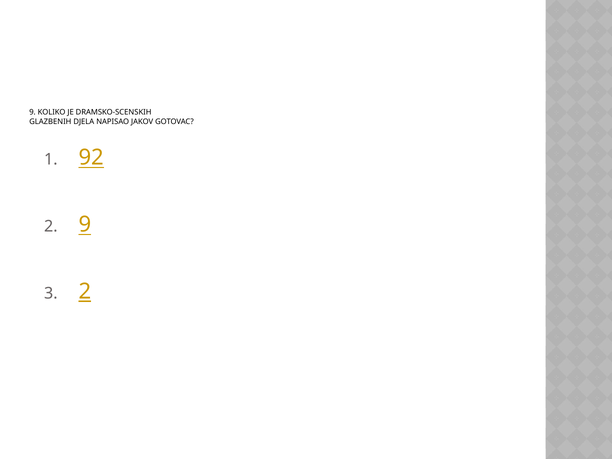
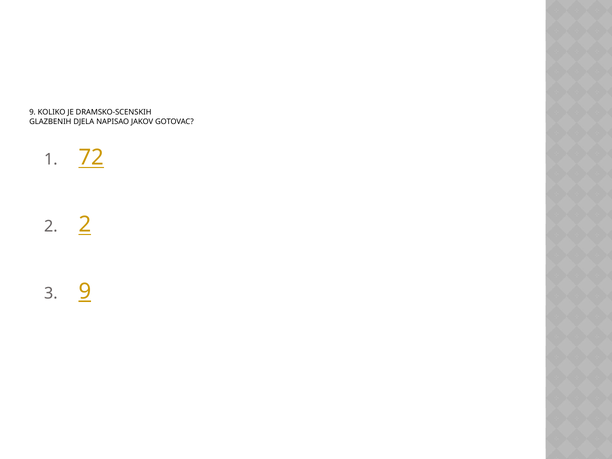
92: 92 -> 72 (91, 157)
9: 9 -> 2 (85, 224)
2: 2 -> 9 (85, 291)
